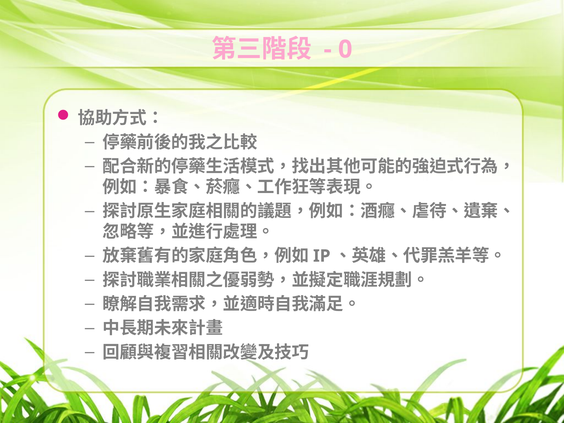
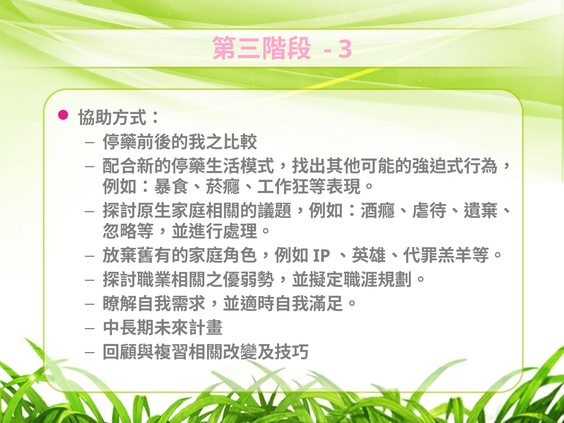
0: 0 -> 3 (345, 49)
